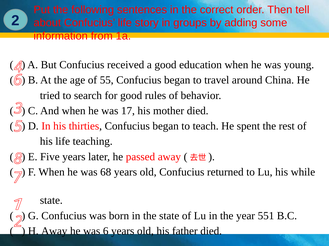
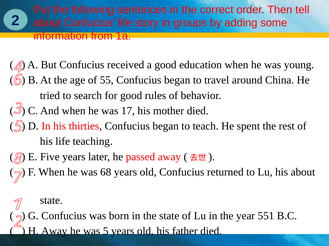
his while: while -> about (303, 172)
6: 6 -> 5 (106, 232)
